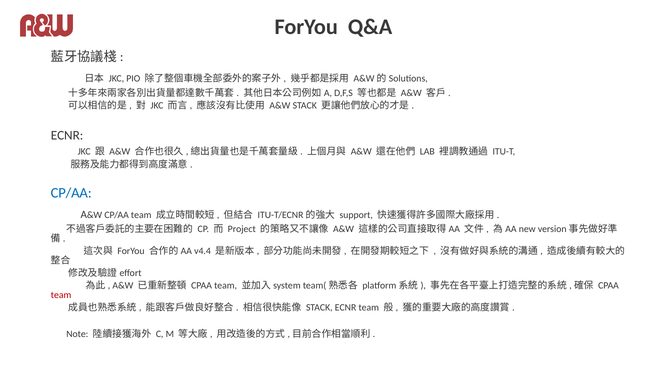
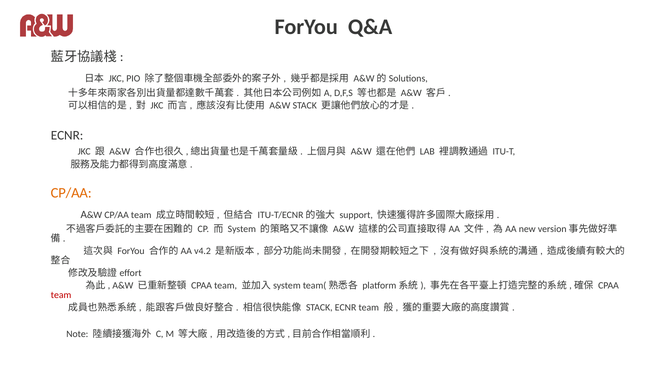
CP/AA colour: blue -> orange (71, 193)
Project: Project -> System (242, 229)
v4.4: v4.4 -> v4.2 (203, 251)
